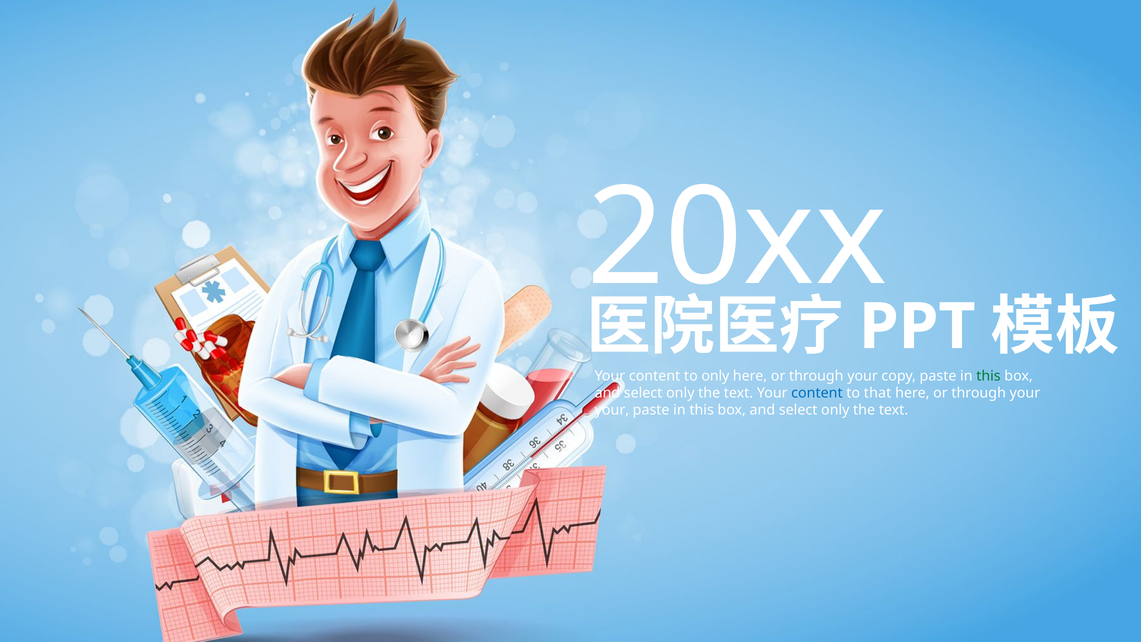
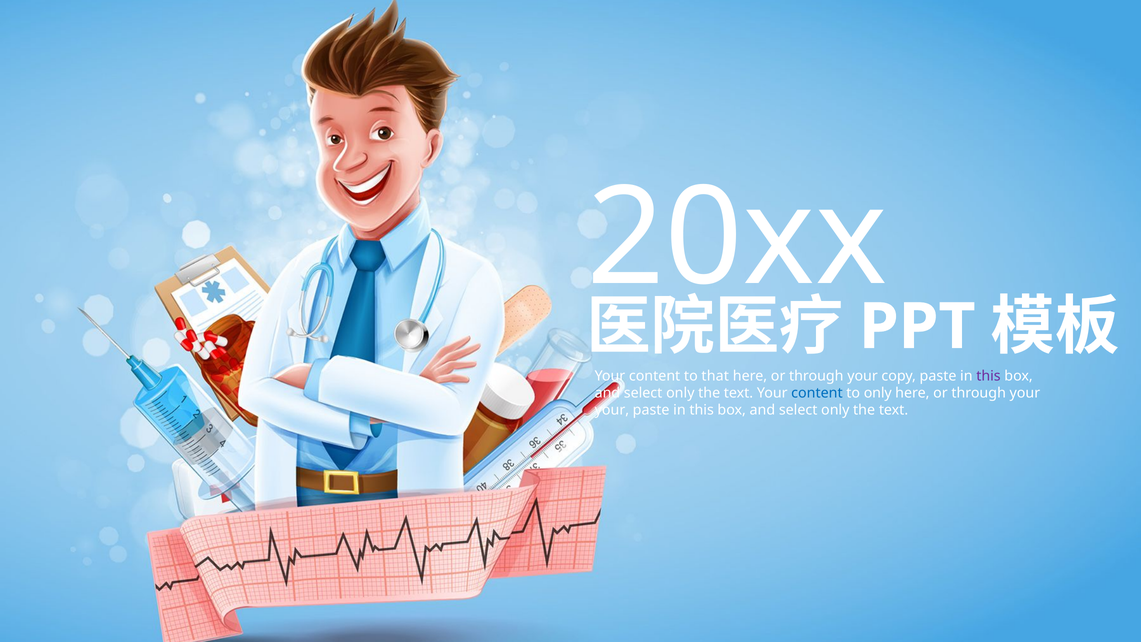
to only: only -> that (715, 376)
this colour: green -> purple (988, 376)
to that: that -> only (878, 393)
